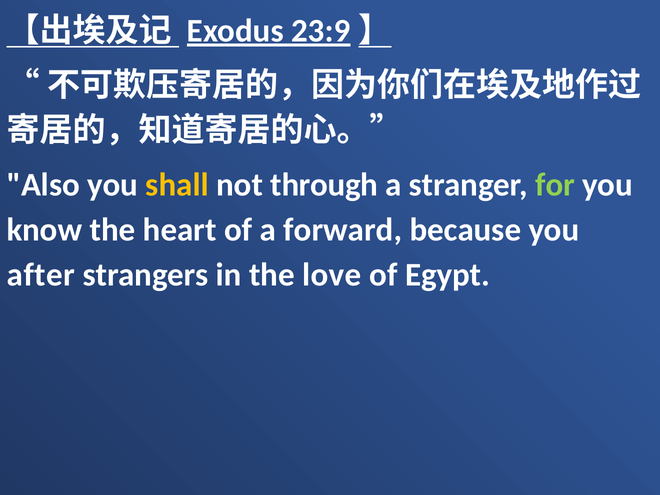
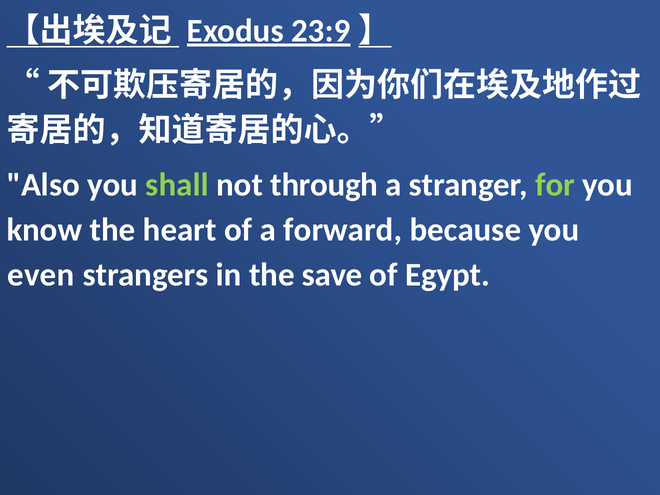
shall colour: yellow -> light green (177, 185)
after: after -> even (41, 275)
love: love -> save (332, 275)
